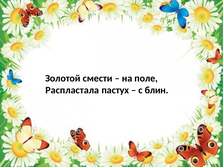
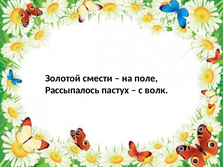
Распластала: Распластала -> Рассыпалось (72, 90)
блин: блин -> волк (156, 90)
